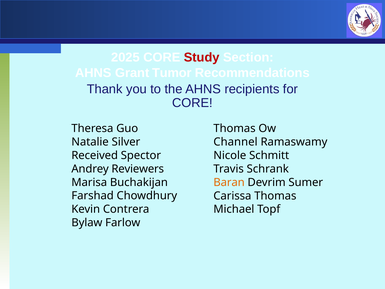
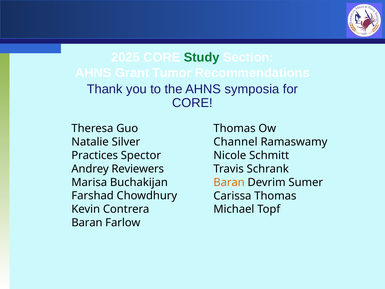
Study colour: red -> green (202, 57)
recipients: recipients -> symposia (252, 89)
Received: Received -> Practices (95, 155)
Bylaw: Bylaw -> Baran (87, 223)
